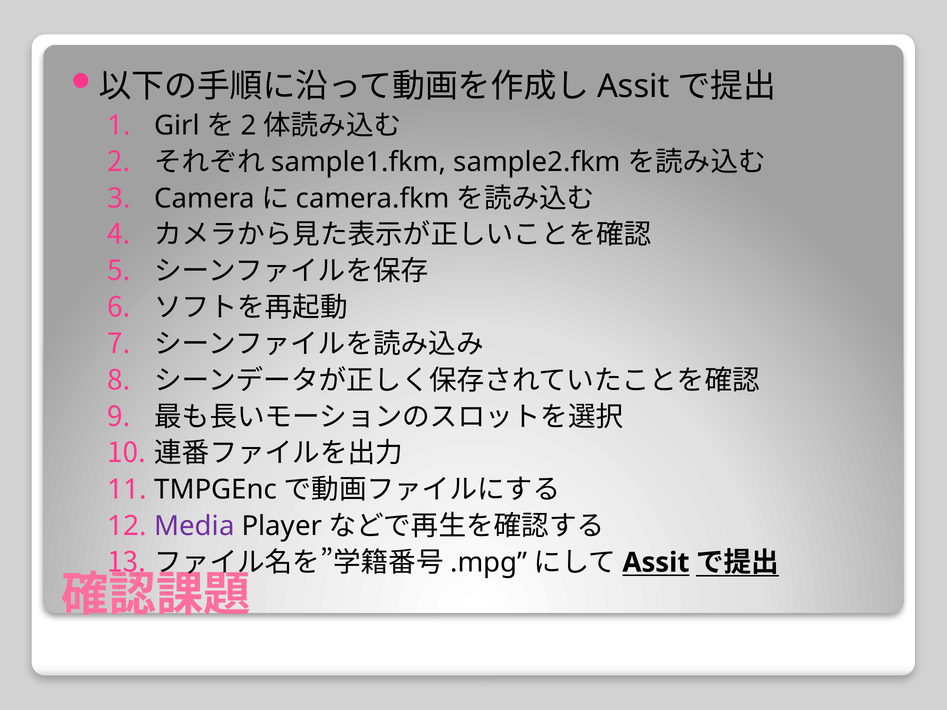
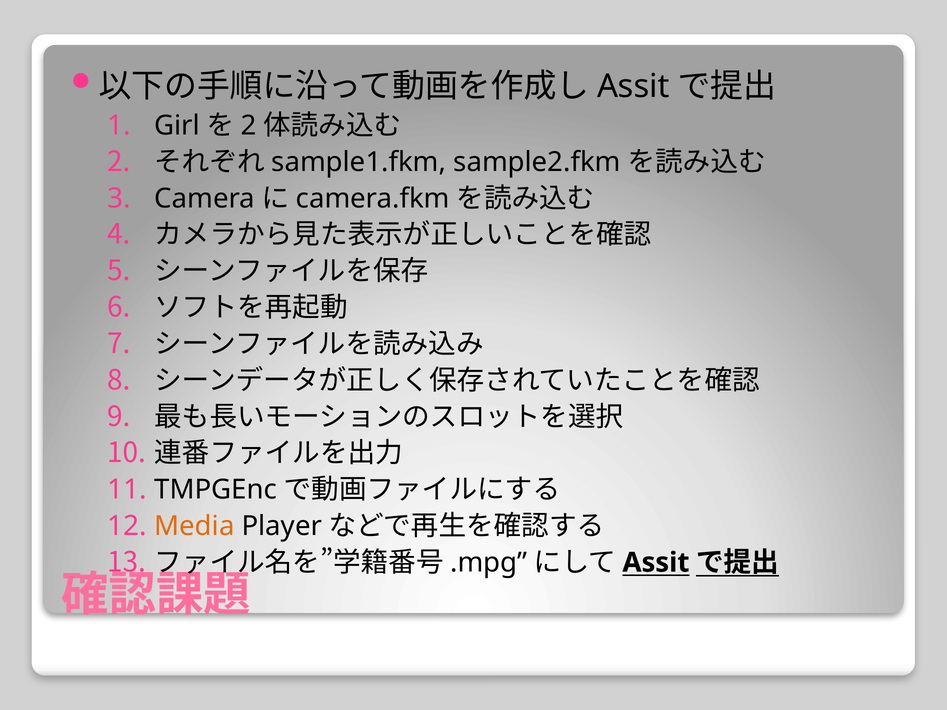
Media colour: purple -> orange (194, 526)
